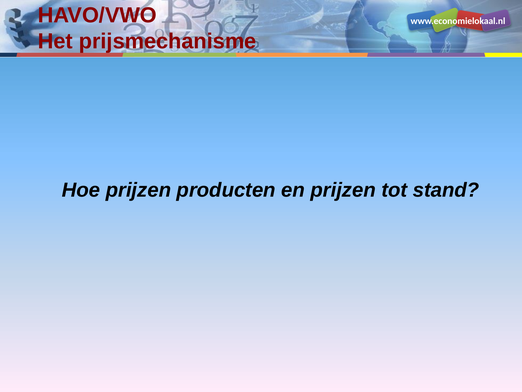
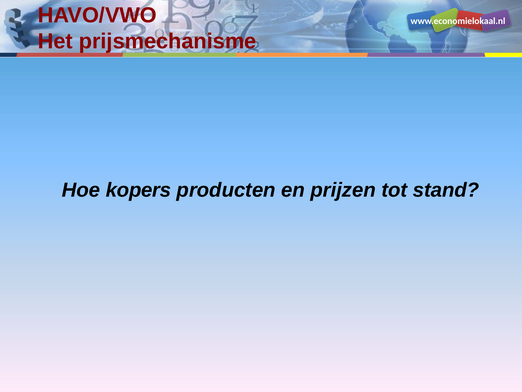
Hoe prijzen: prijzen -> kopers (139, 190)
